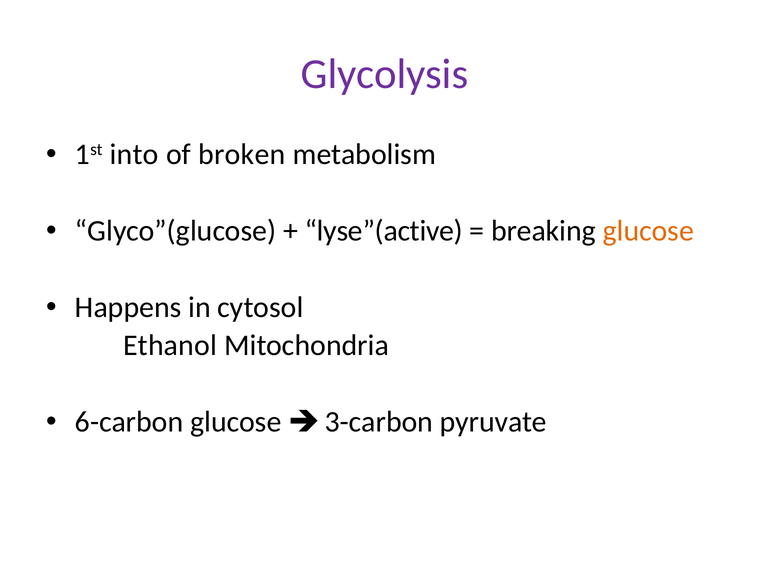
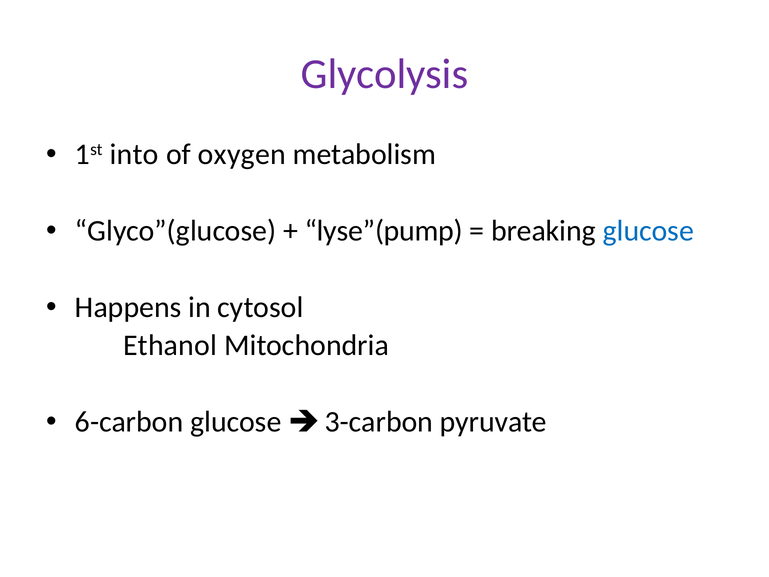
broken: broken -> oxygen (242, 154)
lyse”(active: lyse”(active -> lyse”(pump (384, 231)
glucose colour: orange -> blue (648, 231)
